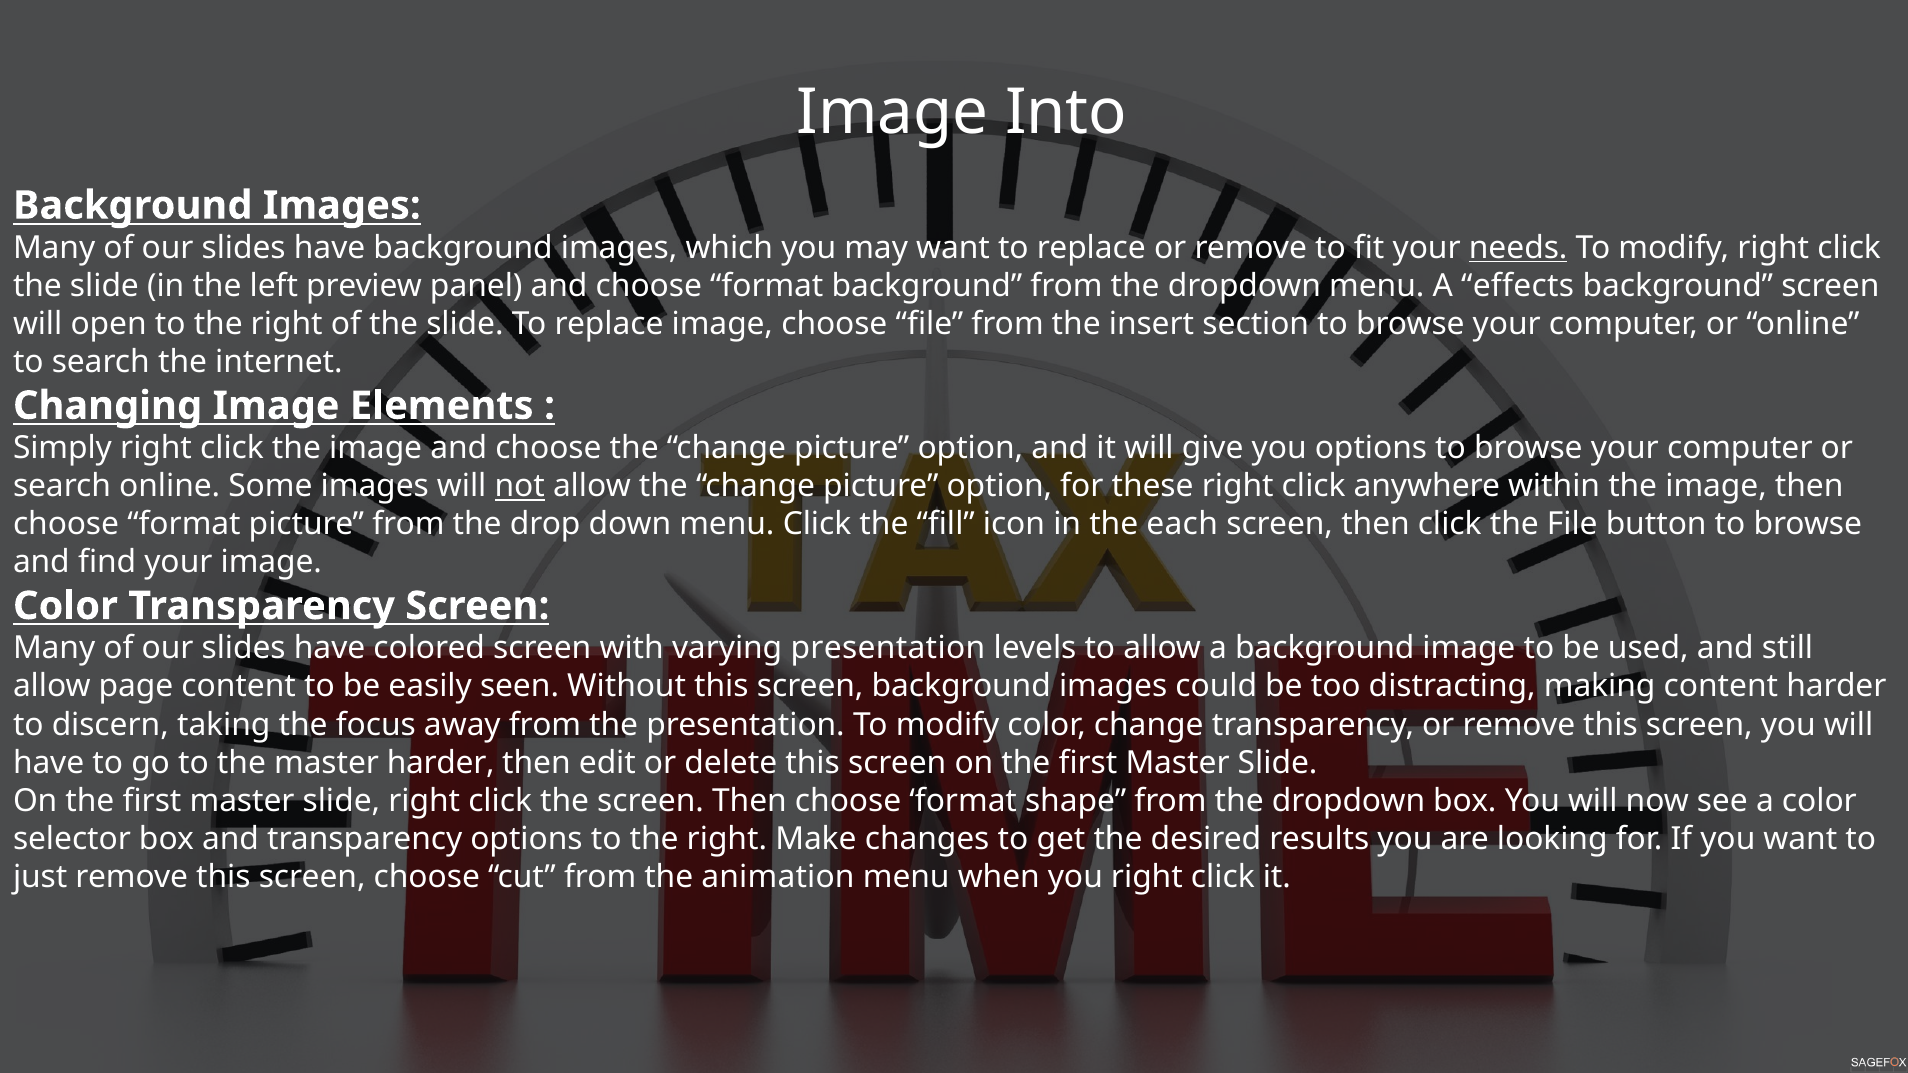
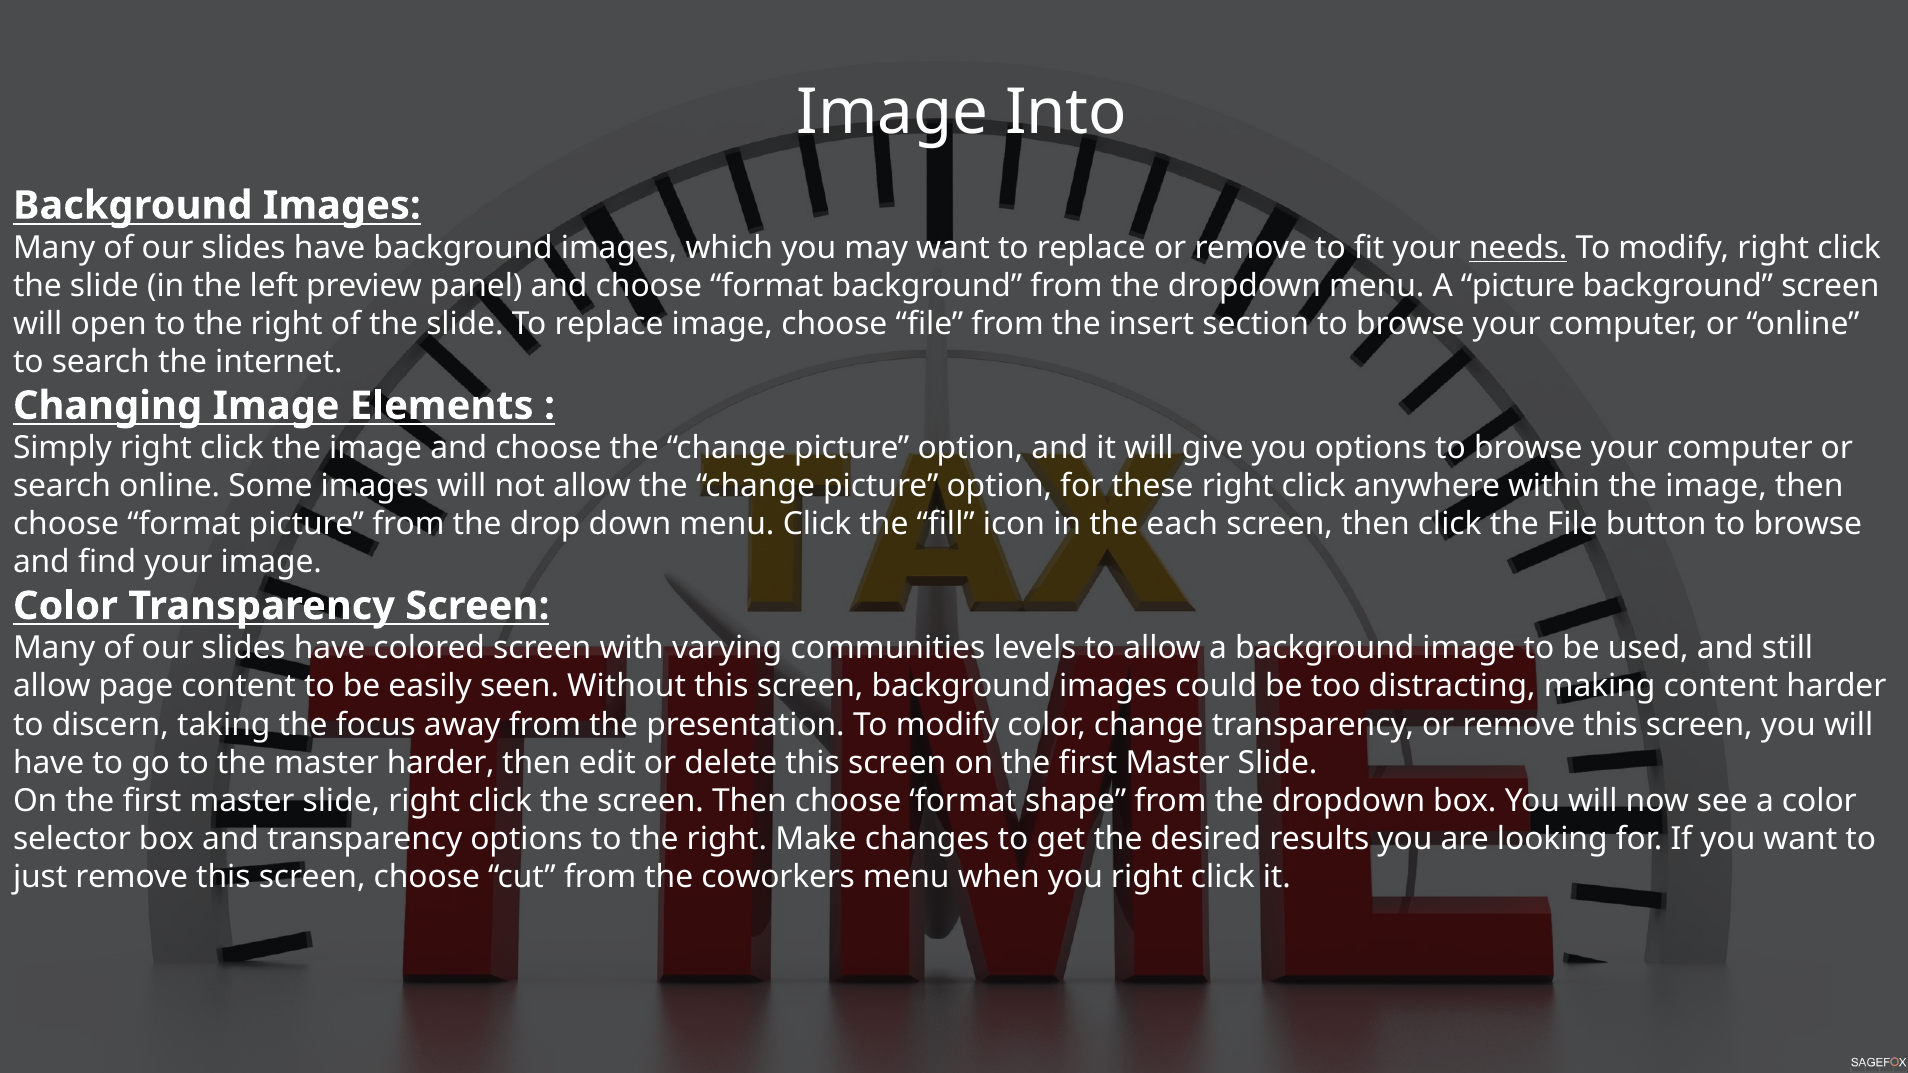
A effects: effects -> picture (1518, 286)
not underline: present -> none (520, 486)
varying presentation: presentation -> communities (888, 649)
animation: animation -> coworkers (778, 877)
